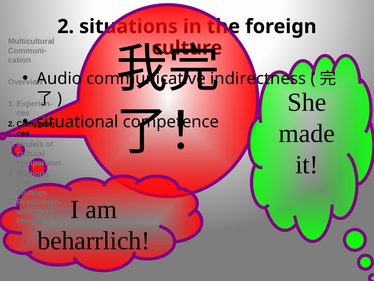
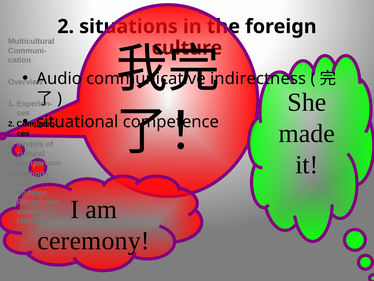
beharrlich: beharrlich -> ceremony (94, 240)
